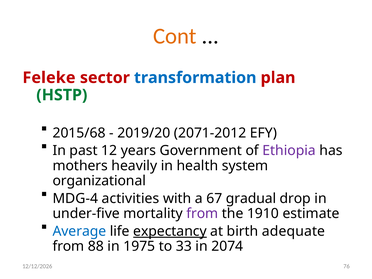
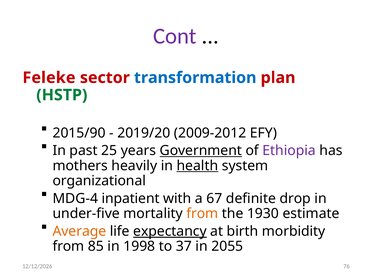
Cont colour: orange -> purple (175, 36)
2015/68: 2015/68 -> 2015/90 (79, 133)
2071-2012: 2071-2012 -> 2009-2012 (210, 133)
12: 12 -> 25 (109, 151)
Government underline: none -> present (201, 151)
health underline: none -> present (197, 166)
activities: activities -> inpatient (131, 198)
gradual: gradual -> definite (251, 198)
from colour: purple -> orange (202, 214)
1910: 1910 -> 1930 (263, 214)
Average colour: blue -> orange (79, 231)
adequate: adequate -> morbidity (294, 231)
88: 88 -> 85 (96, 246)
1975: 1975 -> 1998 (139, 246)
33: 33 -> 37 (184, 246)
2074: 2074 -> 2055 (227, 246)
